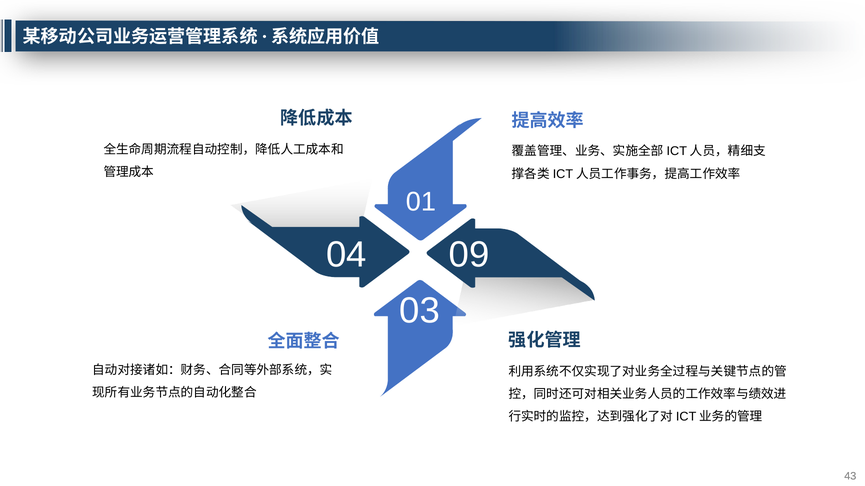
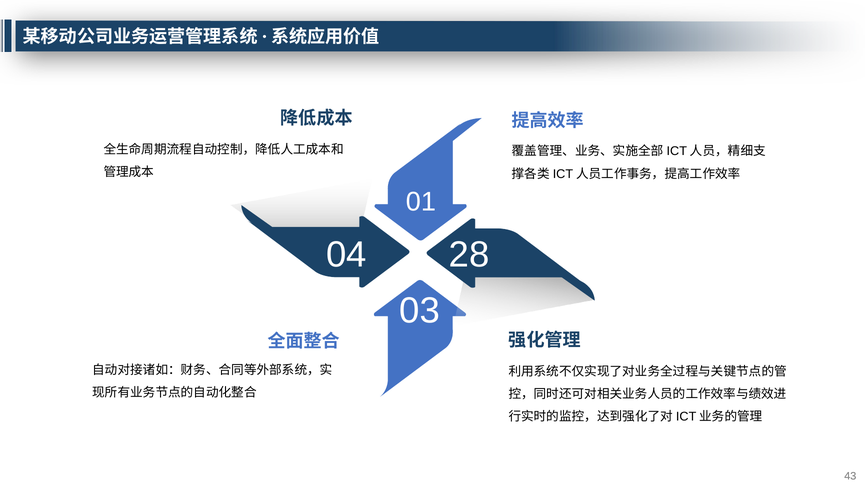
09: 09 -> 28 (469, 255)
